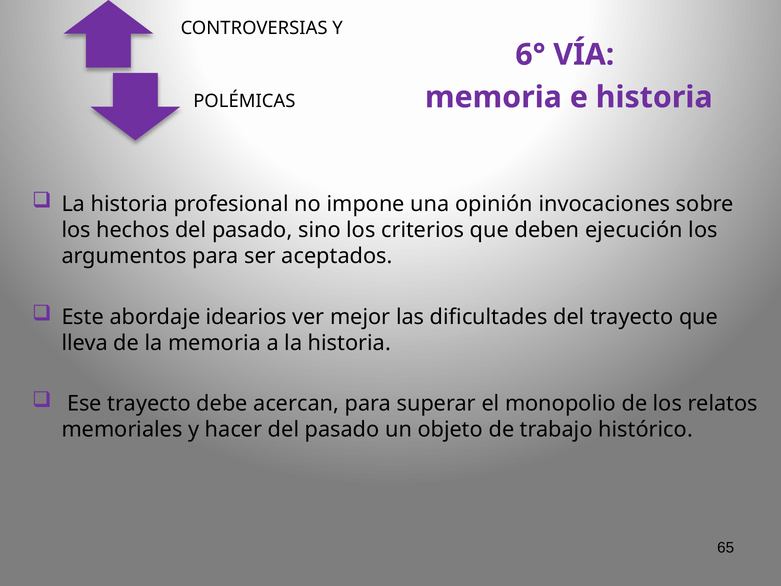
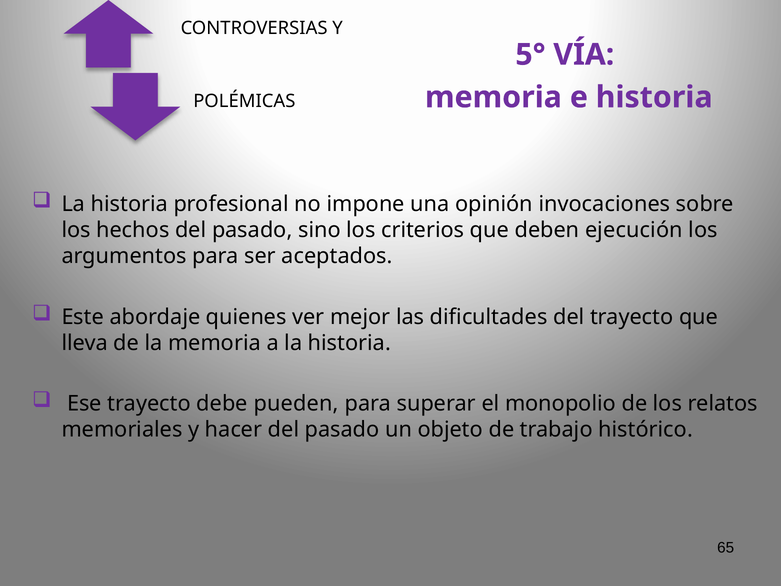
6°: 6° -> 5° (530, 55)
idearios: idearios -> quienes (246, 317)
acercan: acercan -> pueden (296, 404)
